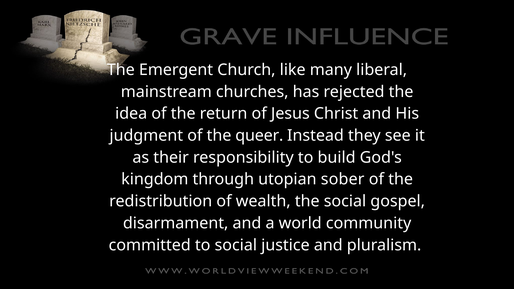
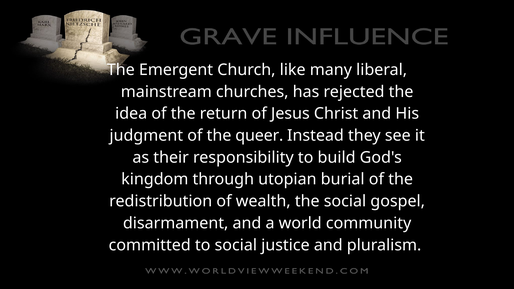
sober: sober -> burial (343, 179)
